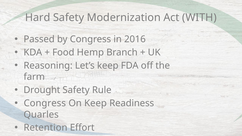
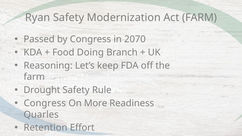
Hard: Hard -> Ryan (38, 18)
Act WITH: WITH -> FARM (200, 18)
2016: 2016 -> 2070 (135, 39)
Hemp: Hemp -> Doing (90, 52)
On Keep: Keep -> More (96, 103)
